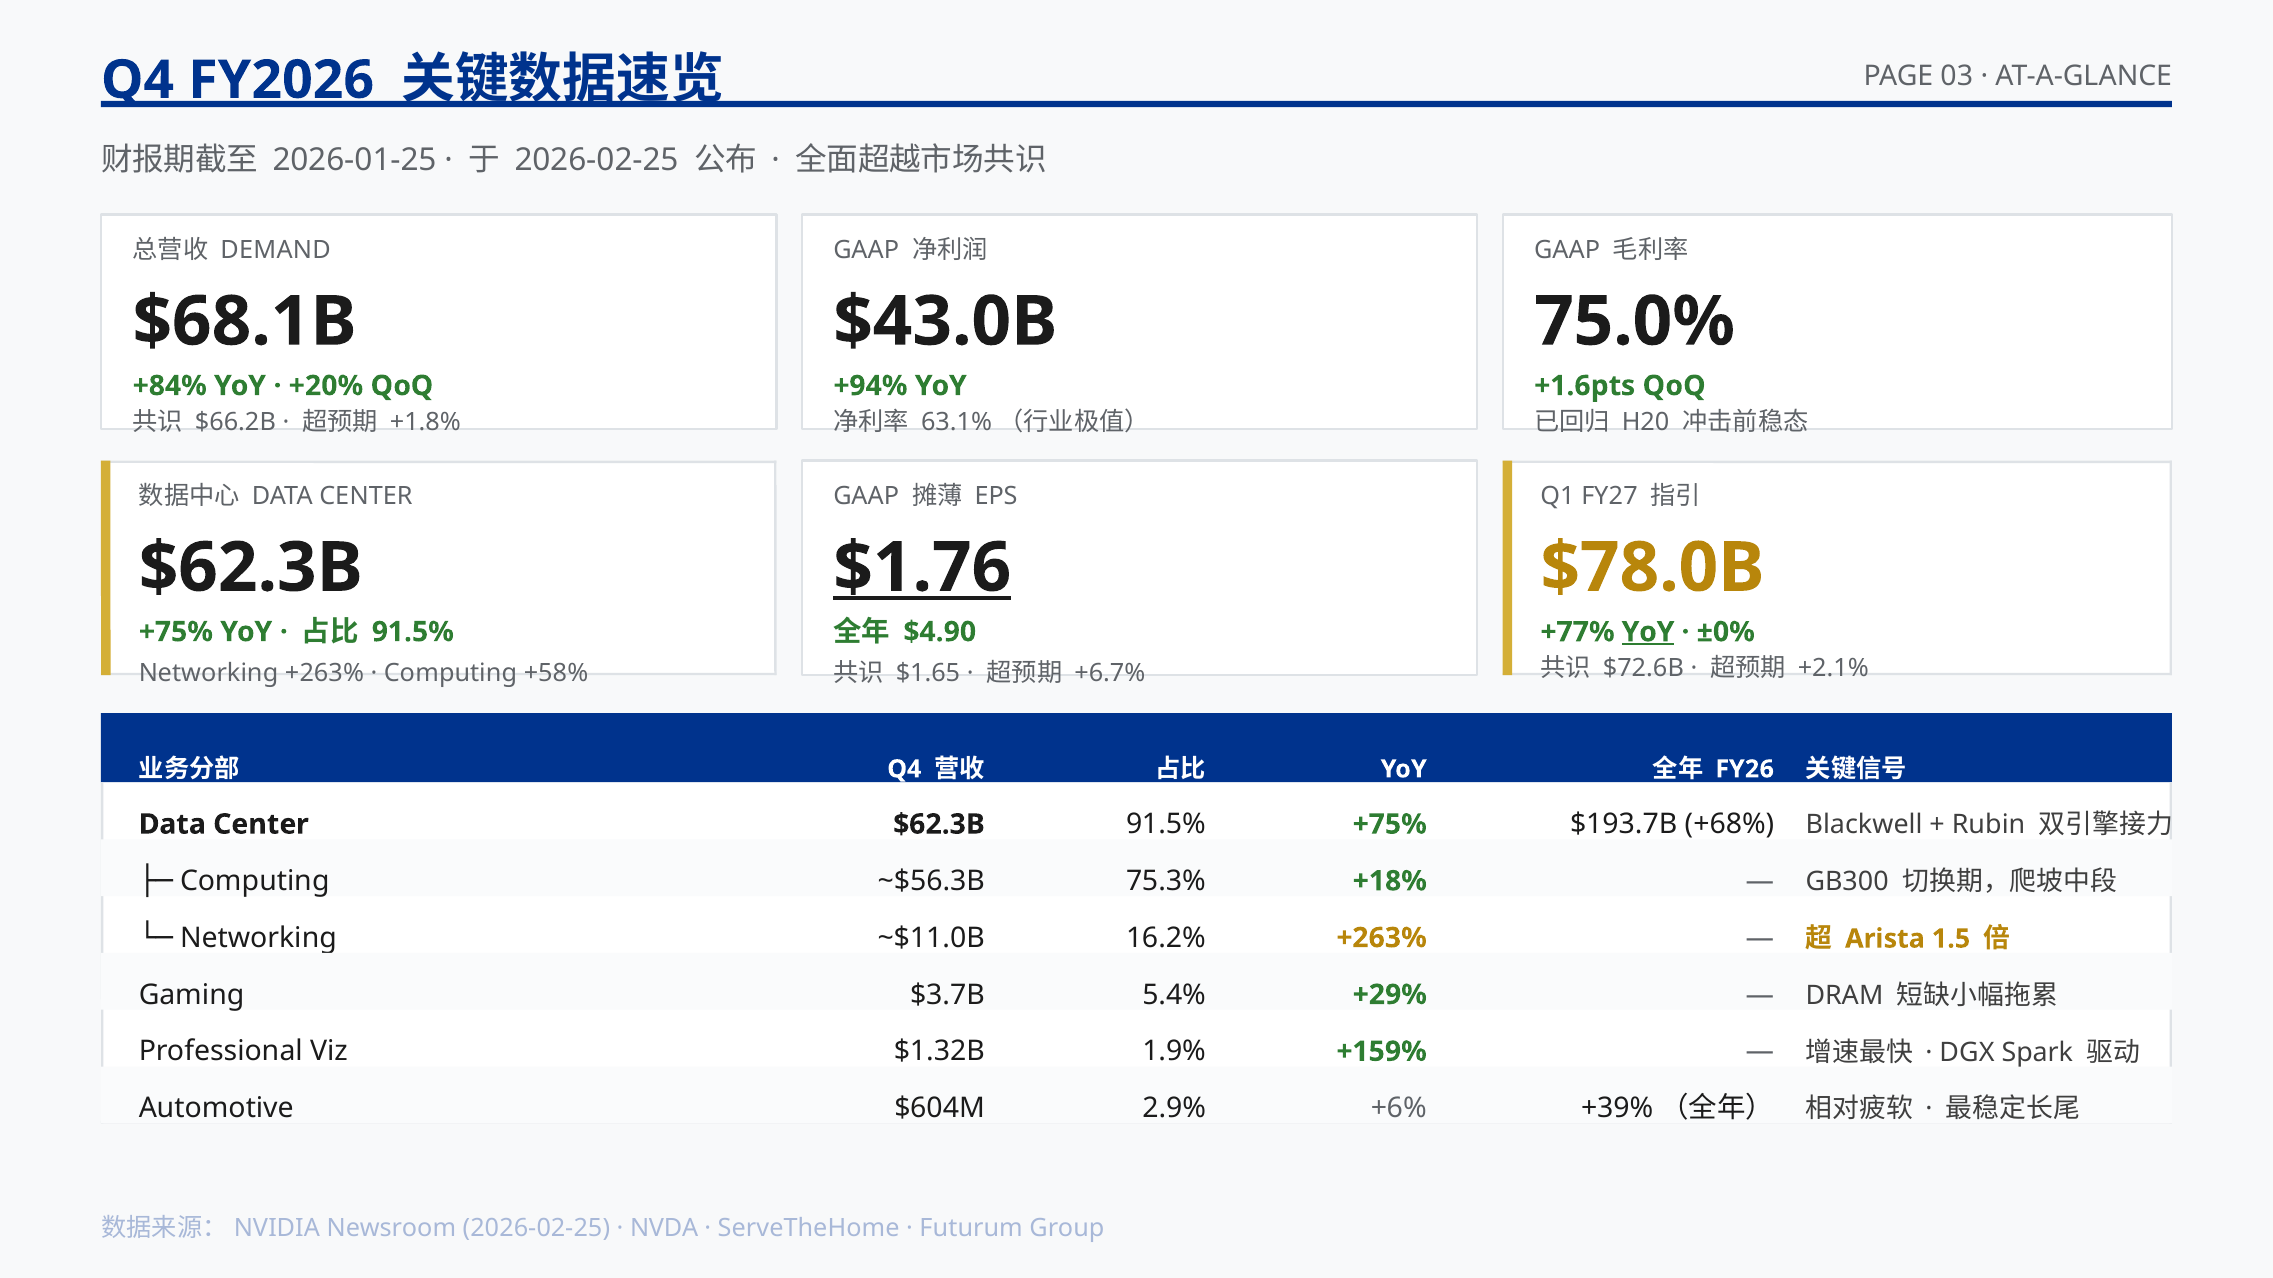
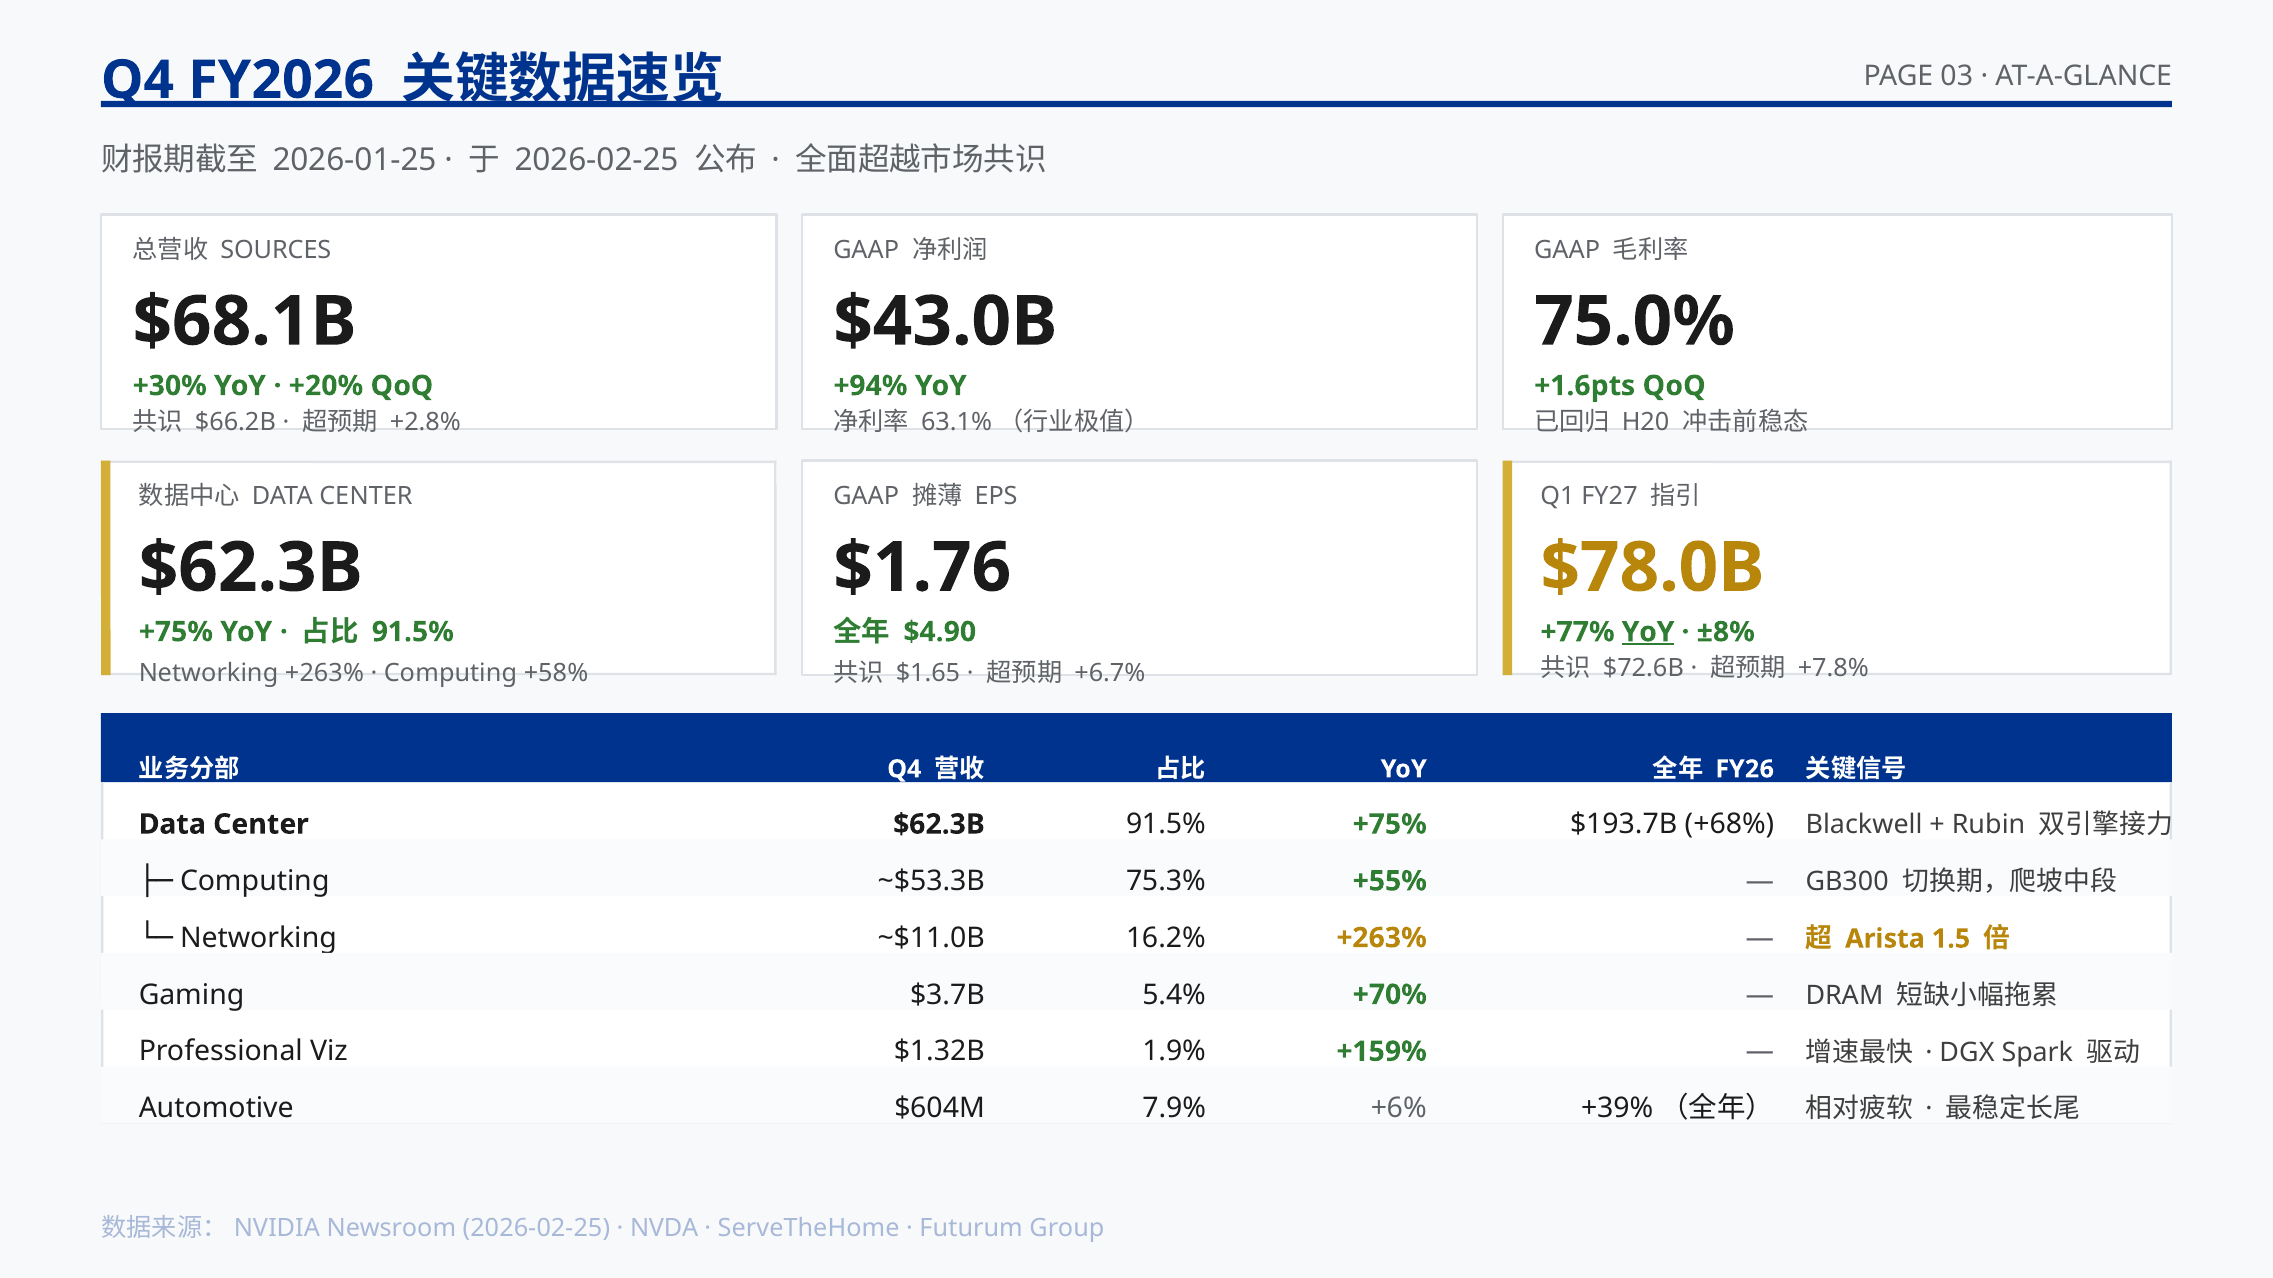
DEMAND: DEMAND -> SOURCES (276, 250)
+84%: +84% -> +30% (170, 386)
+1.8%: +1.8% -> +2.8% (425, 422)
$1.76 underline: present -> none (922, 568)
±0%: ±0% -> ±8% (1726, 632)
+2.1%: +2.1% -> +7.8% (1833, 669)
~$56.3B: ~$56.3B -> ~$53.3B (931, 881)
+18%: +18% -> +55% (1390, 881)
+29%: +29% -> +70% (1390, 995)
2.9%: 2.9% -> 7.9% (1174, 1109)
